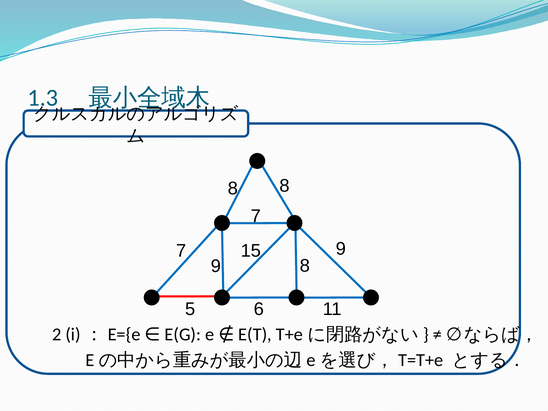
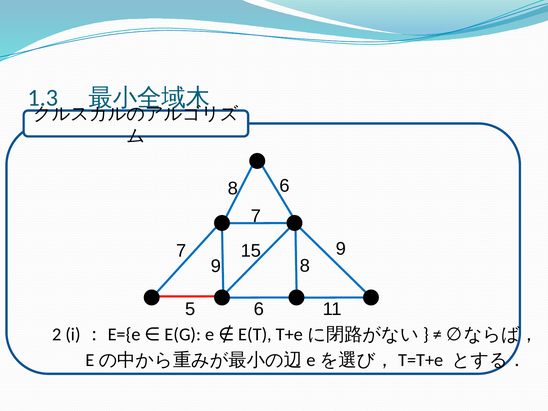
8 8: 8 -> 6 (285, 186)
